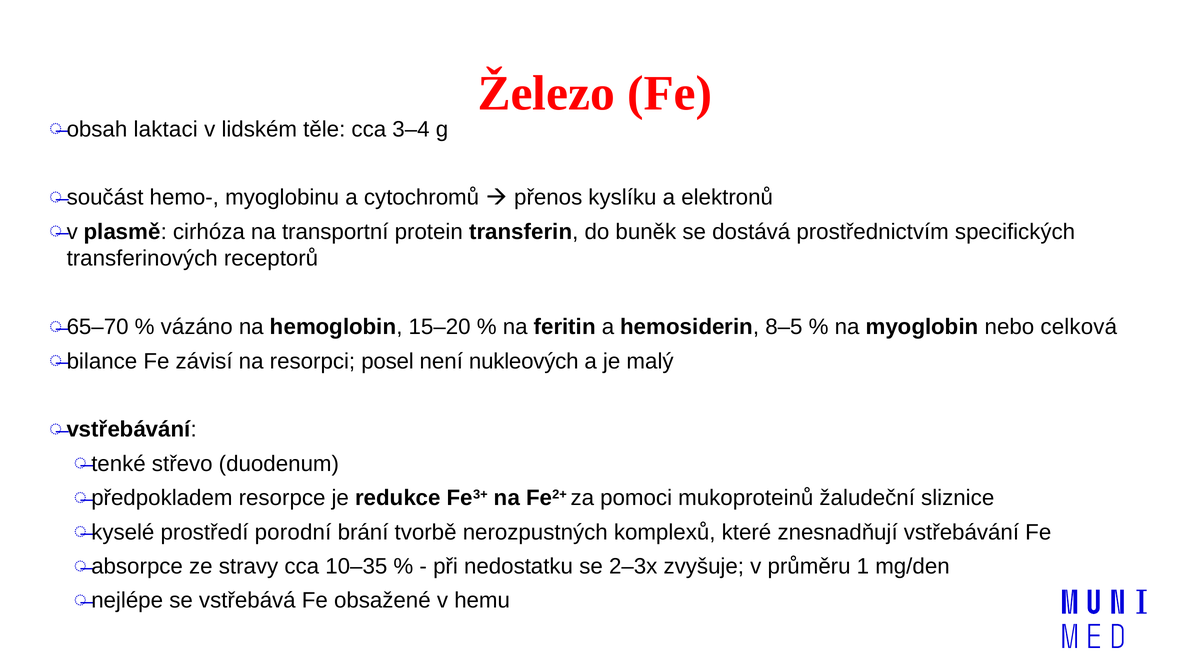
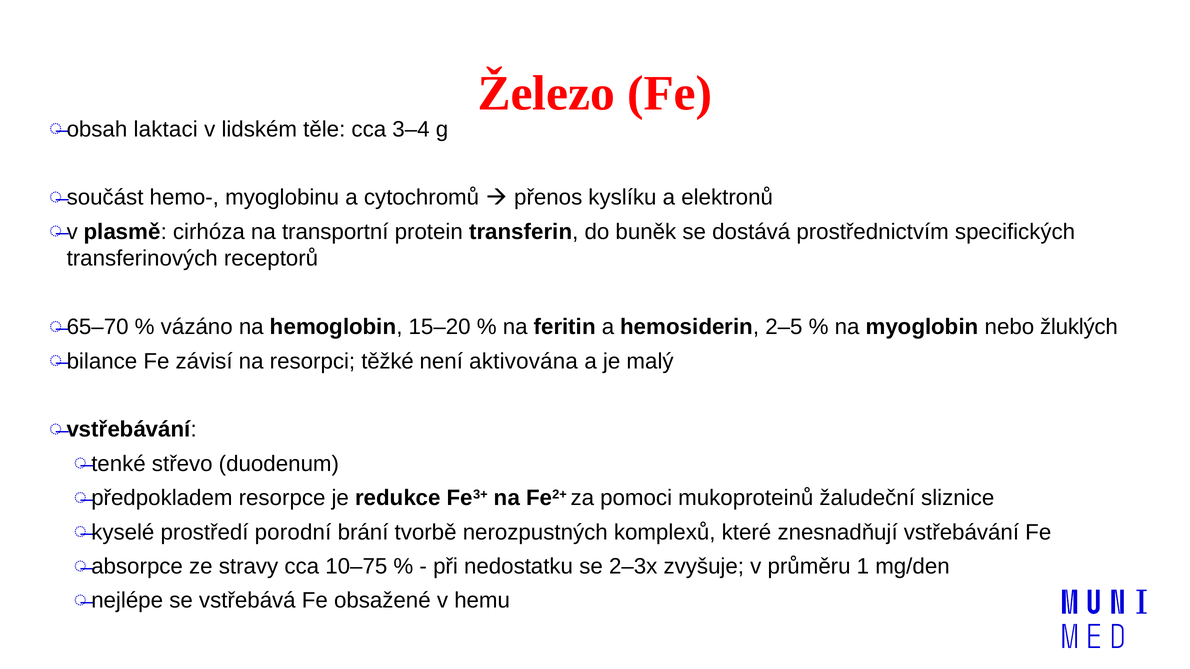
8–5: 8–5 -> 2–5 (784, 327)
celková: celková -> žluklých (1079, 327)
posel: posel -> těžké (388, 361)
nukleových: nukleových -> aktivována (524, 361)
10–35: 10–35 -> 10–75 (356, 567)
